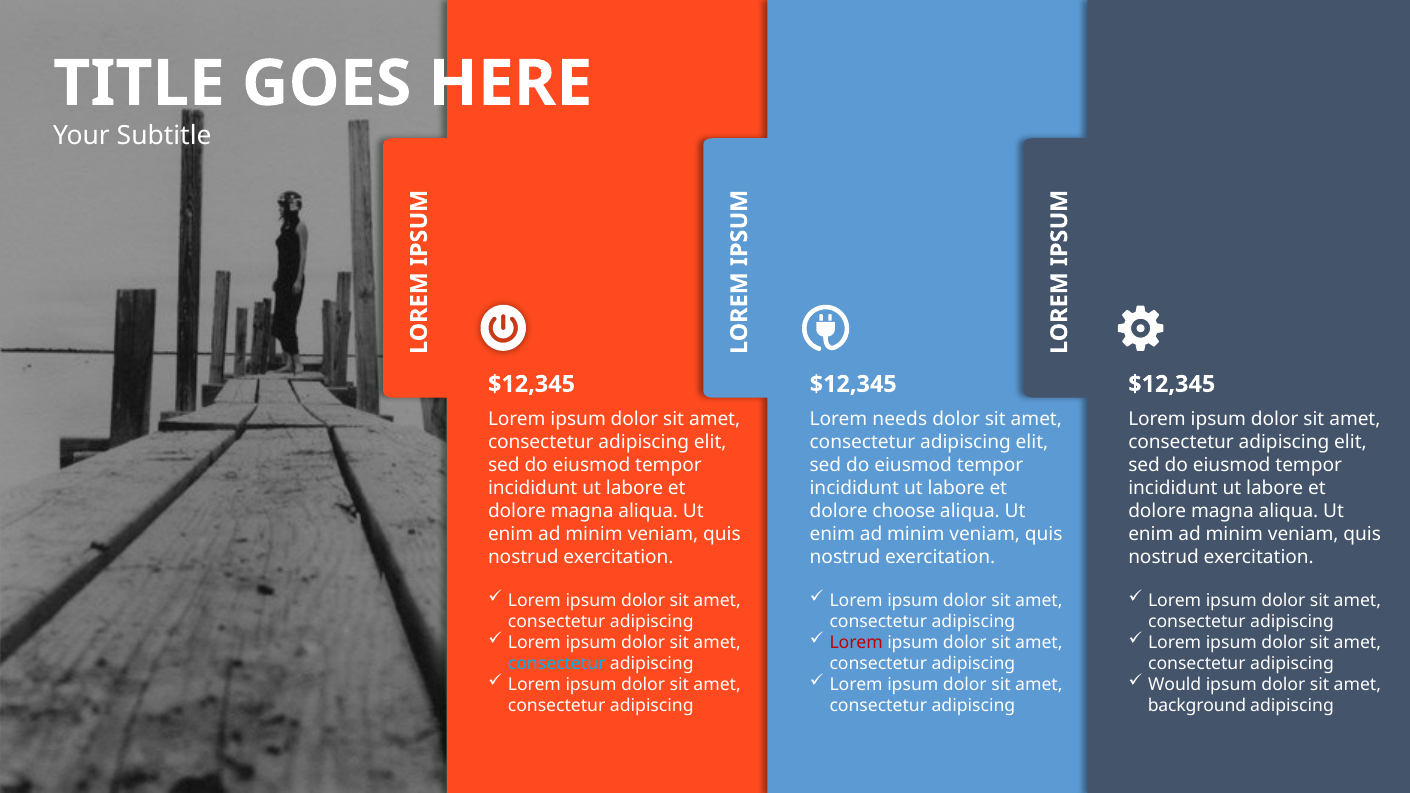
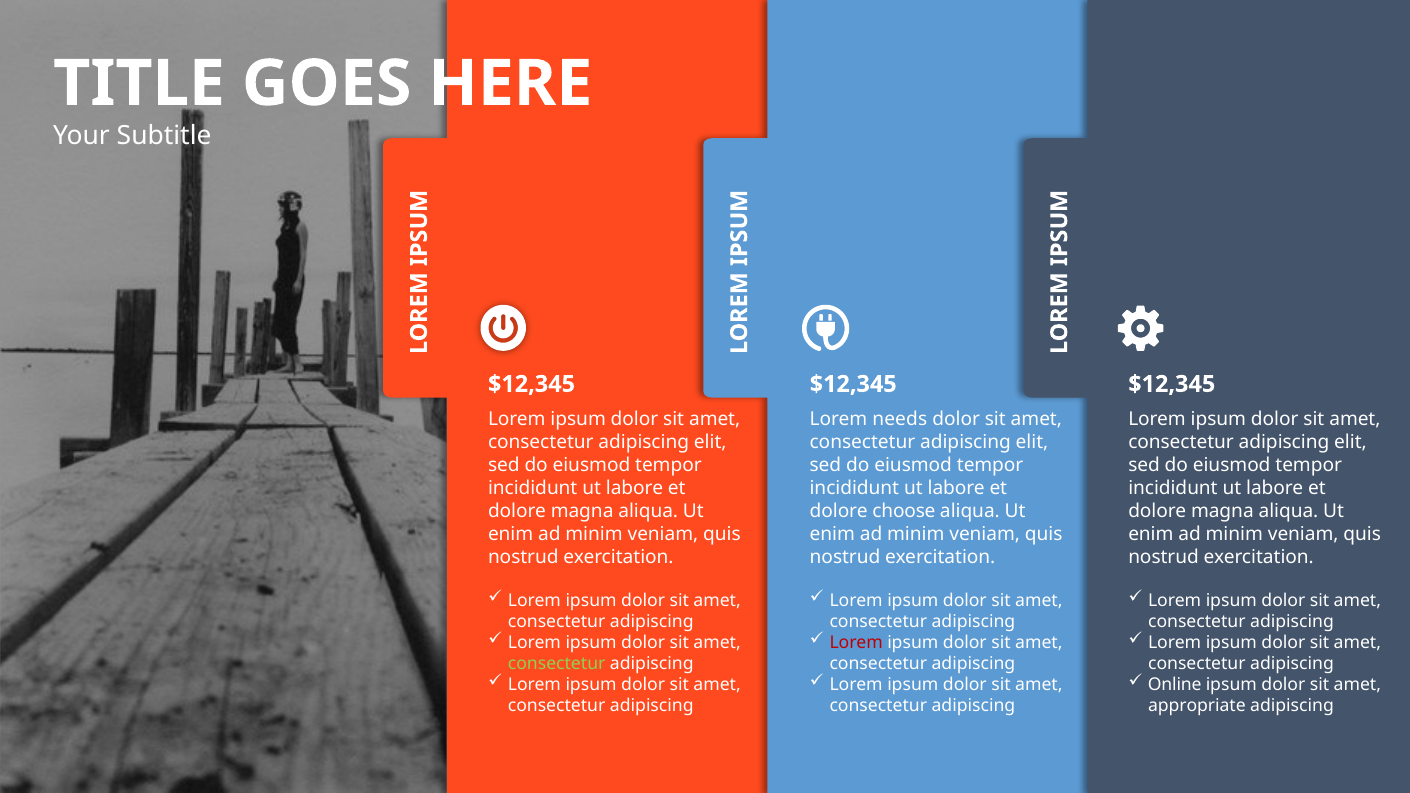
consectetur colour: light blue -> light green (557, 664)
Would: Would -> Online (1175, 685)
background: background -> appropriate (1197, 706)
